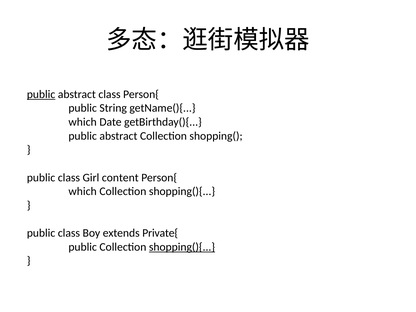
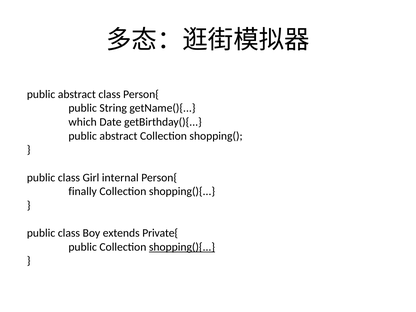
public underline: present -> none (41, 94)
content: content -> internal (120, 178)
which: which -> finally (83, 191)
